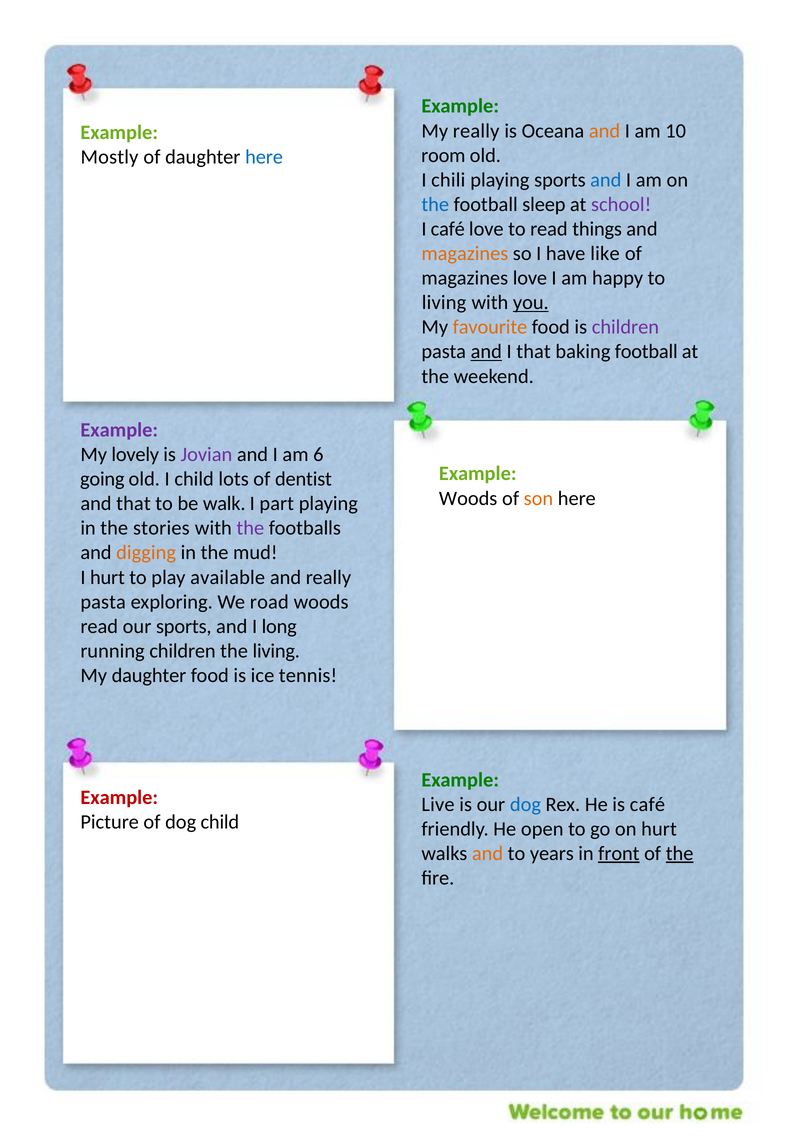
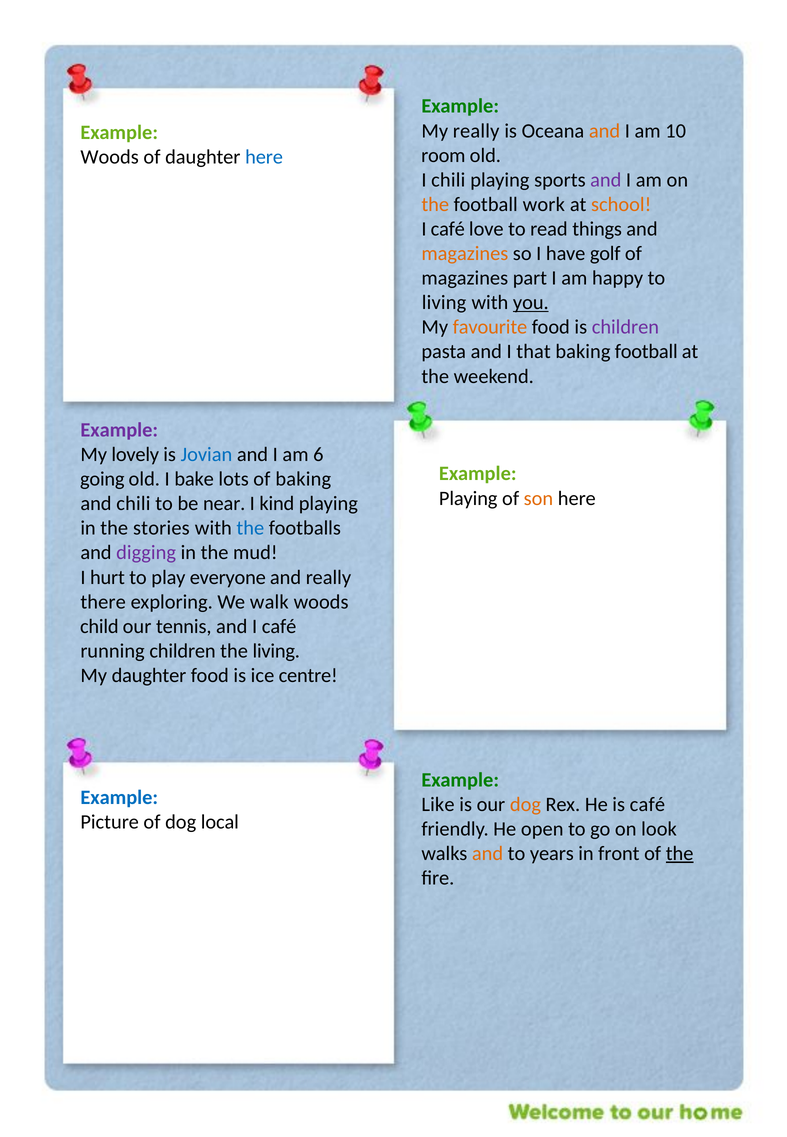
Mostly: Mostly -> Woods (110, 157)
and colour: blue -> purple (606, 180)
the colour: blue -> orange (435, 204)
sleep: sleep -> work (544, 204)
school colour: purple -> orange (621, 204)
like: like -> golf (605, 253)
magazines love: love -> part (530, 278)
and underline: present -> none (486, 352)
Jovian colour: purple -> blue (206, 454)
I child: child -> bake (194, 479)
of dentist: dentist -> baking (303, 479)
Woods: Woods -> Playing (468, 498)
and that: that -> chili (133, 503)
walk: walk -> near (224, 503)
part: part -> kind (277, 503)
the colour: purple -> blue (250, 528)
digging colour: orange -> purple (146, 552)
available: available -> everyone (228, 577)
pasta: pasta -> there (103, 602)
road: road -> walk (269, 602)
read: read -> child (99, 626)
our sports: sports -> tennis (184, 626)
and I long: long -> café (279, 626)
tennis: tennis -> centre (308, 675)
Example colour: red -> blue (119, 797)
Live: Live -> Like (438, 804)
dog colour: blue -> orange (525, 804)
dog child: child -> local (220, 822)
on hurt: hurt -> look (659, 829)
front underline: present -> none (619, 853)
